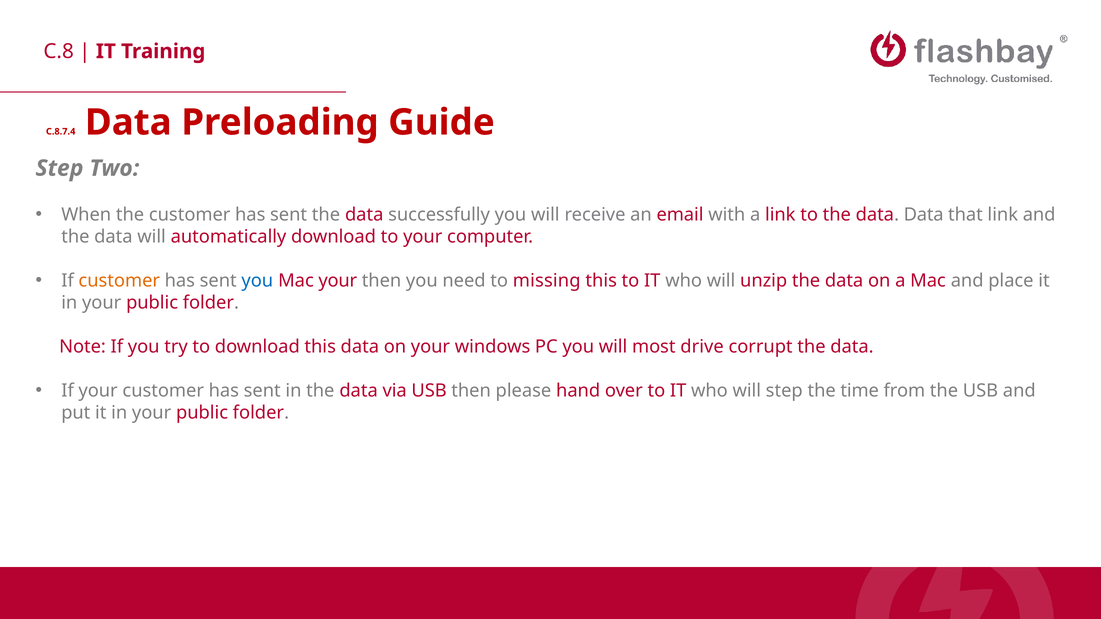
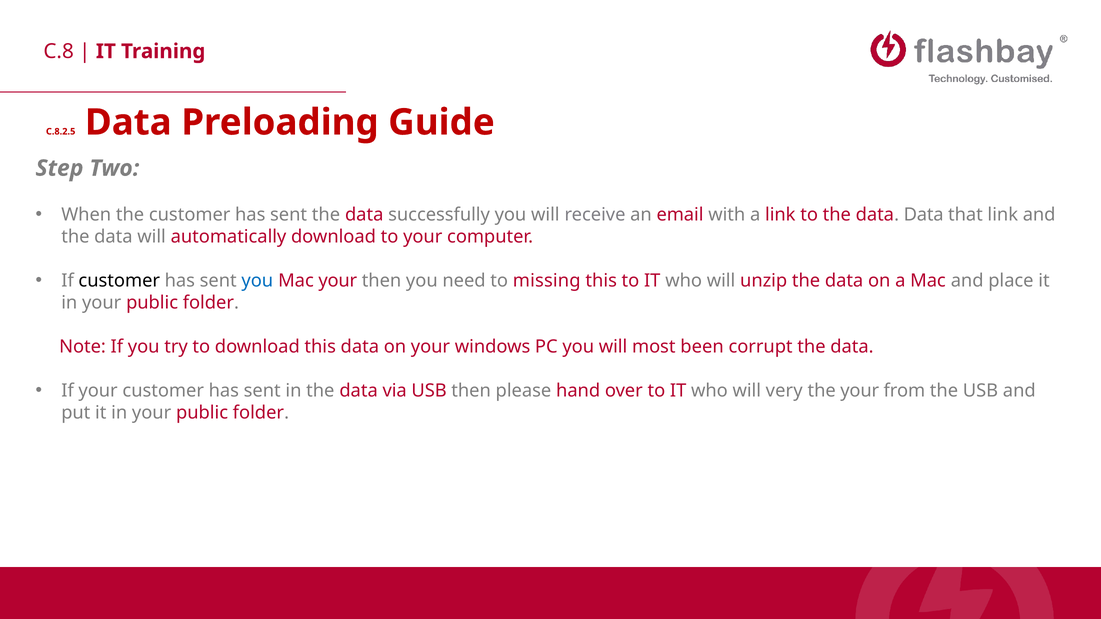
C.8.7.4: C.8.7.4 -> C.8.2.5 (61, 132)
customer colour: orange -> black (119, 281)
drive: drive -> been (702, 347)
will step: step -> very (784, 391)
the time: time -> your (860, 391)
